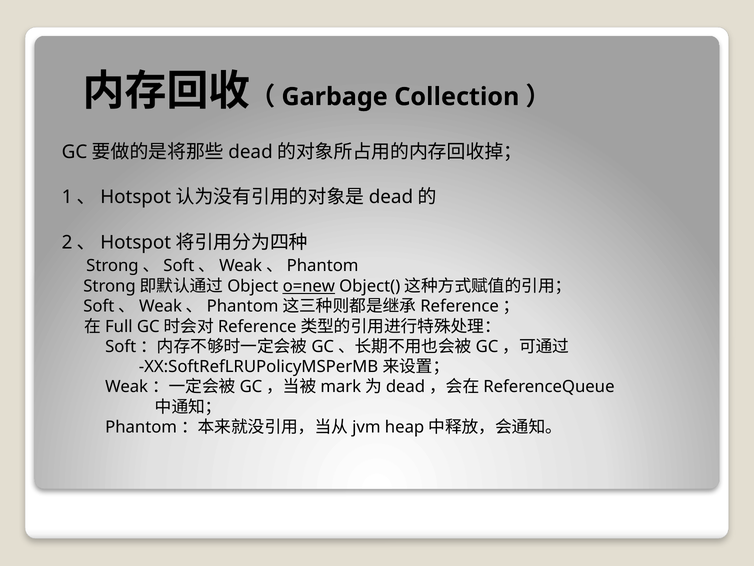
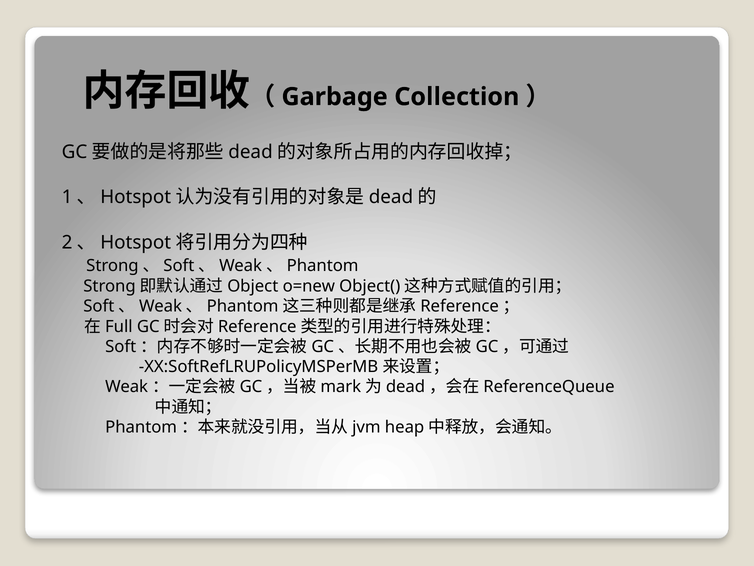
o=new underline: present -> none (309, 286)
